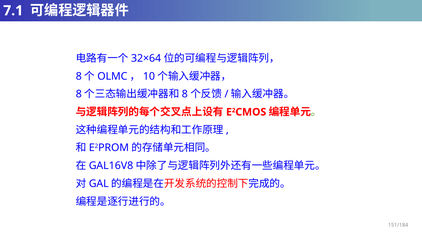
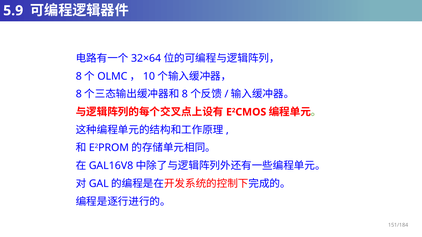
7.1: 7.1 -> 5.9 (13, 11)
